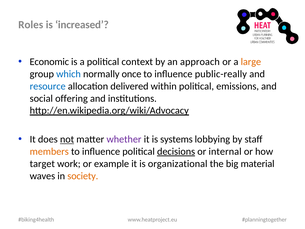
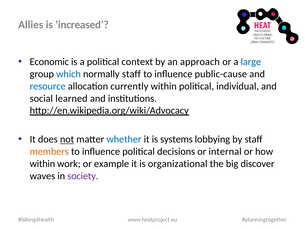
Roles: Roles -> Allies (31, 25)
large colour: orange -> blue (251, 62)
normally once: once -> staff (131, 74)
public-really: public-really -> public-cause (221, 74)
delivered: delivered -> currently (129, 86)
emissions: emissions -> individual (238, 86)
offering: offering -> learned (71, 98)
whether colour: purple -> blue (124, 139)
decisions underline: present -> none (176, 151)
target: target -> within (42, 164)
material: material -> discover (258, 164)
society colour: orange -> purple (83, 176)
